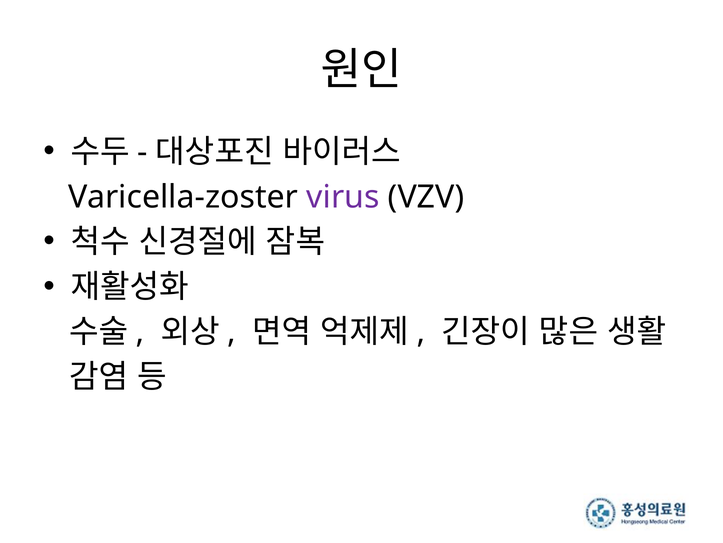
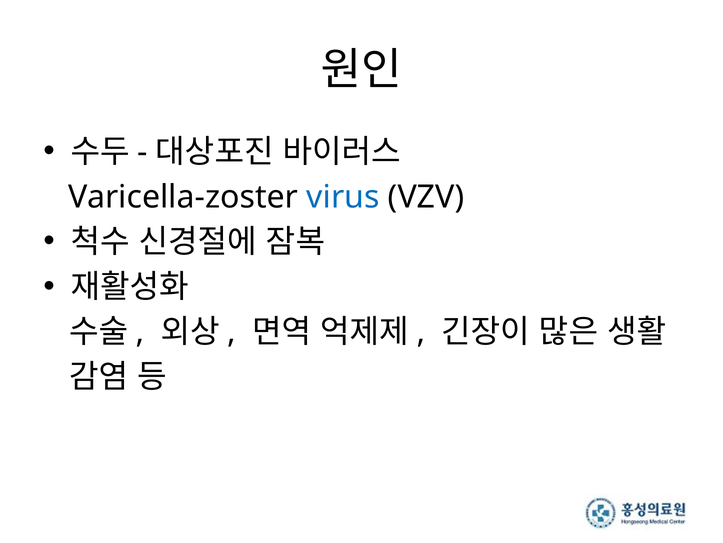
virus colour: purple -> blue (343, 197)
